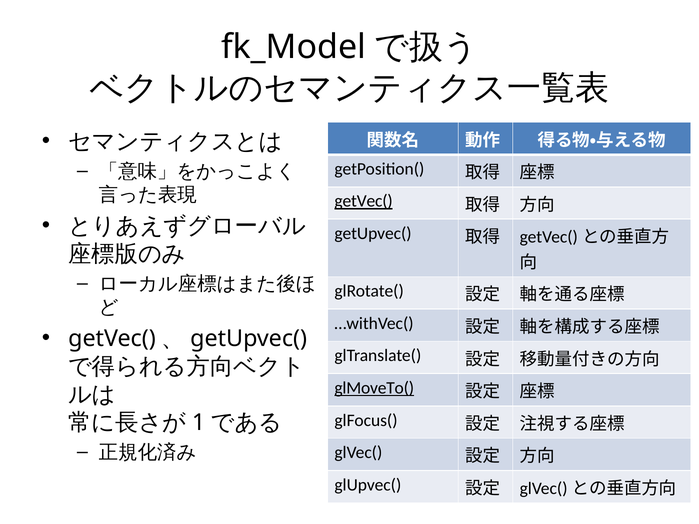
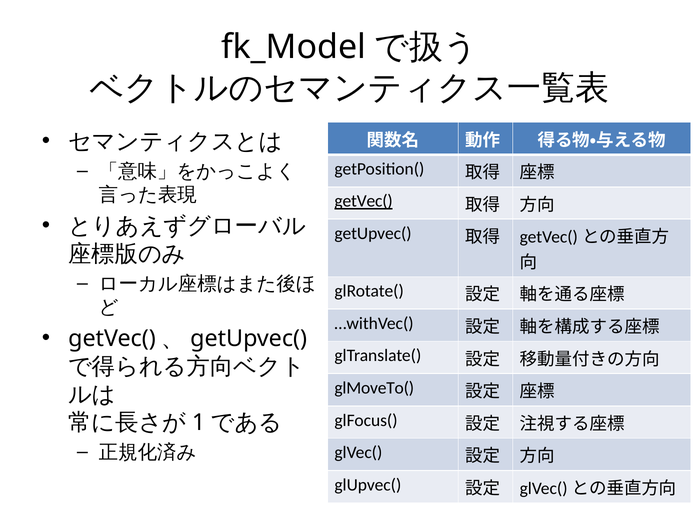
glMoveTo( underline: present -> none (374, 388)
